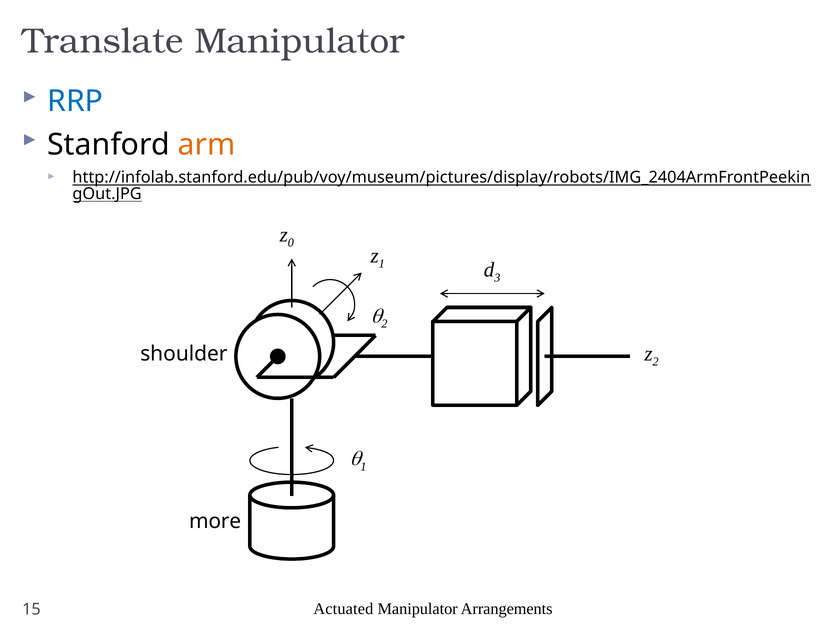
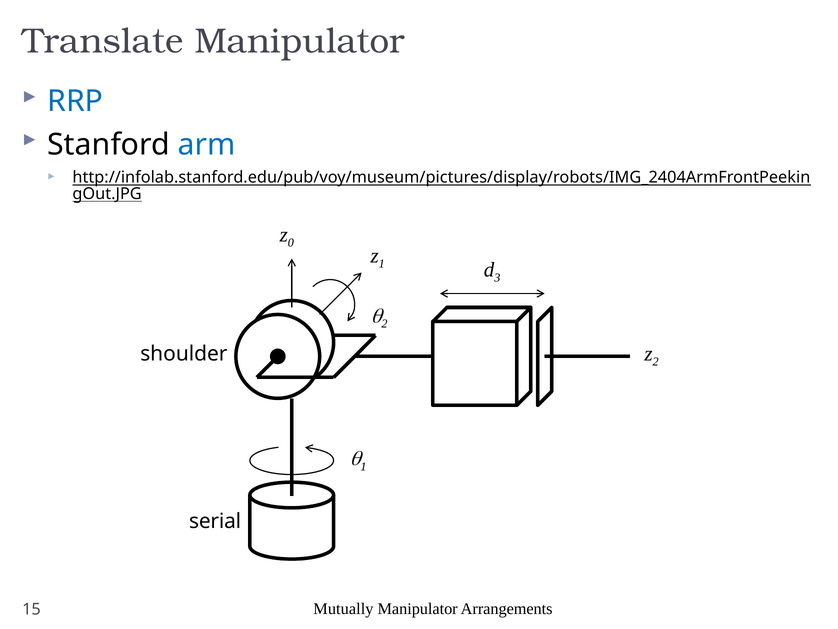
arm colour: orange -> blue (206, 144)
more: more -> serial (215, 521)
Actuated: Actuated -> Mutually (343, 609)
